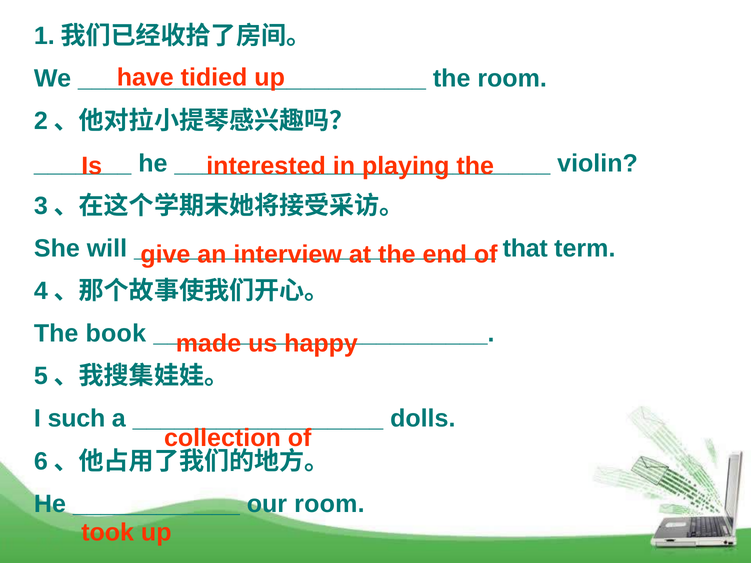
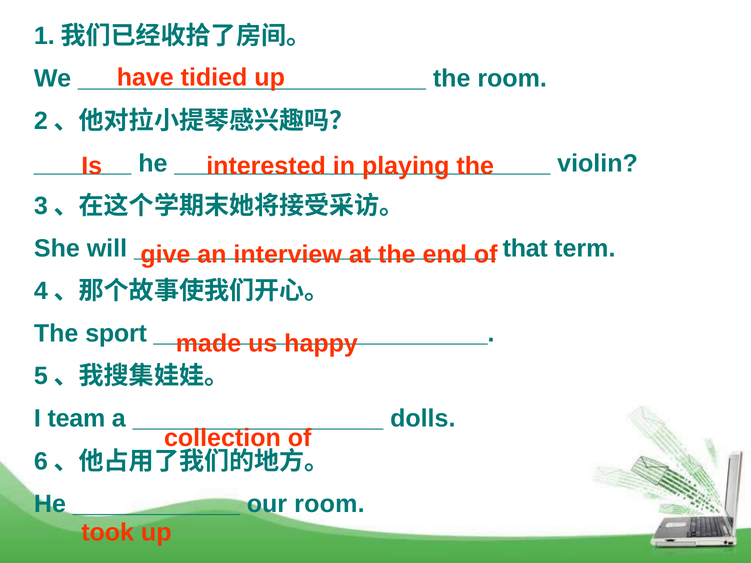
book: book -> sport (116, 334)
such: such -> team (76, 419)
